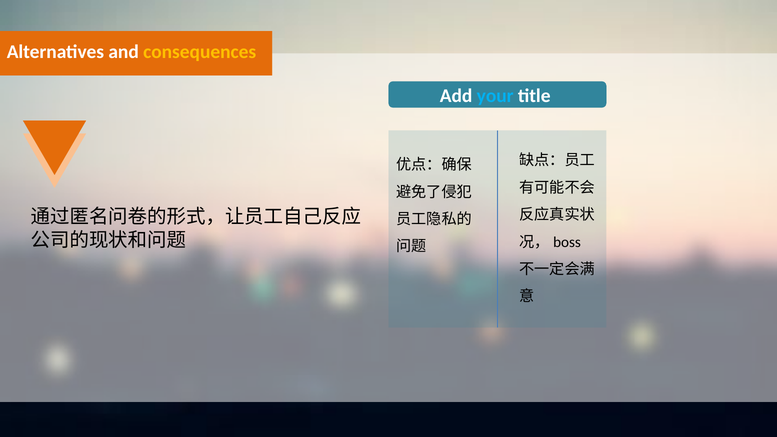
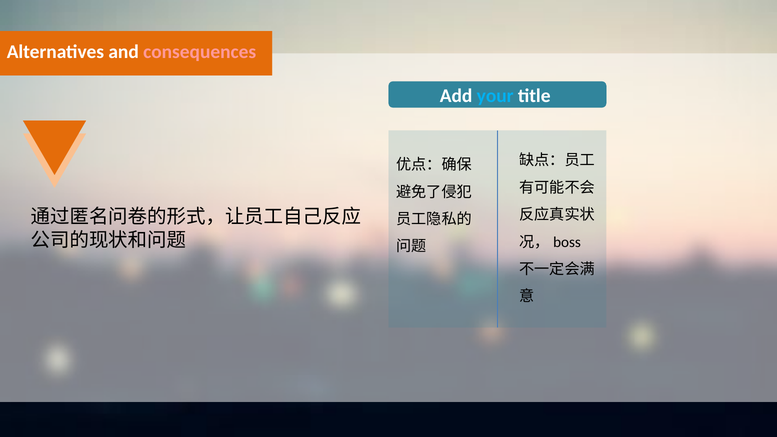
consequences colour: yellow -> pink (200, 52)
